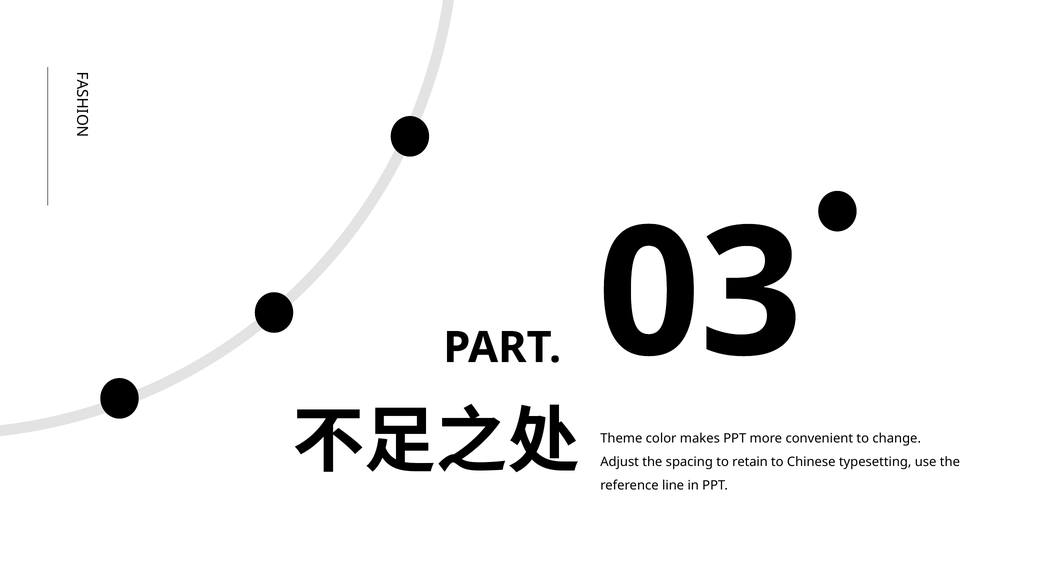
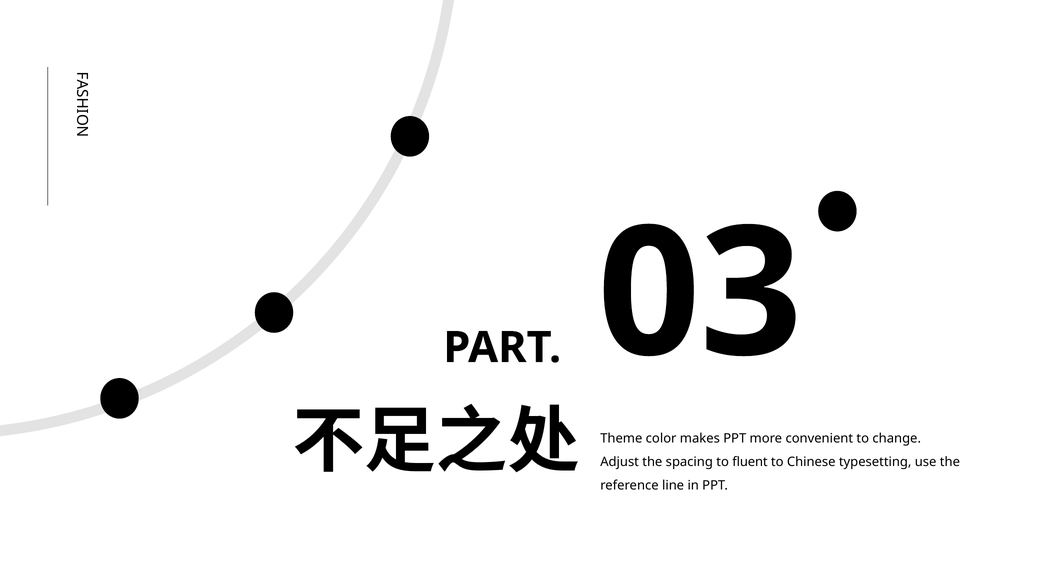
retain: retain -> fluent (750, 462)
